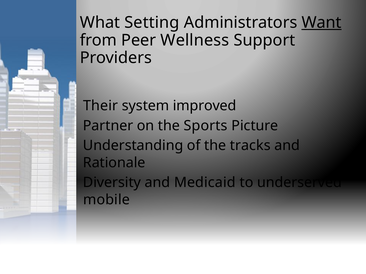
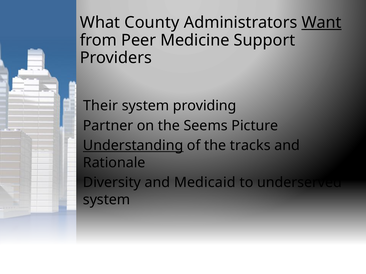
Setting: Setting -> County (152, 23)
Wellness: Wellness -> Medicine (195, 40)
improved: improved -> providing (205, 106)
Sports: Sports -> Seems (206, 126)
Understanding underline: none -> present (133, 146)
mobile: mobile -> system (107, 200)
